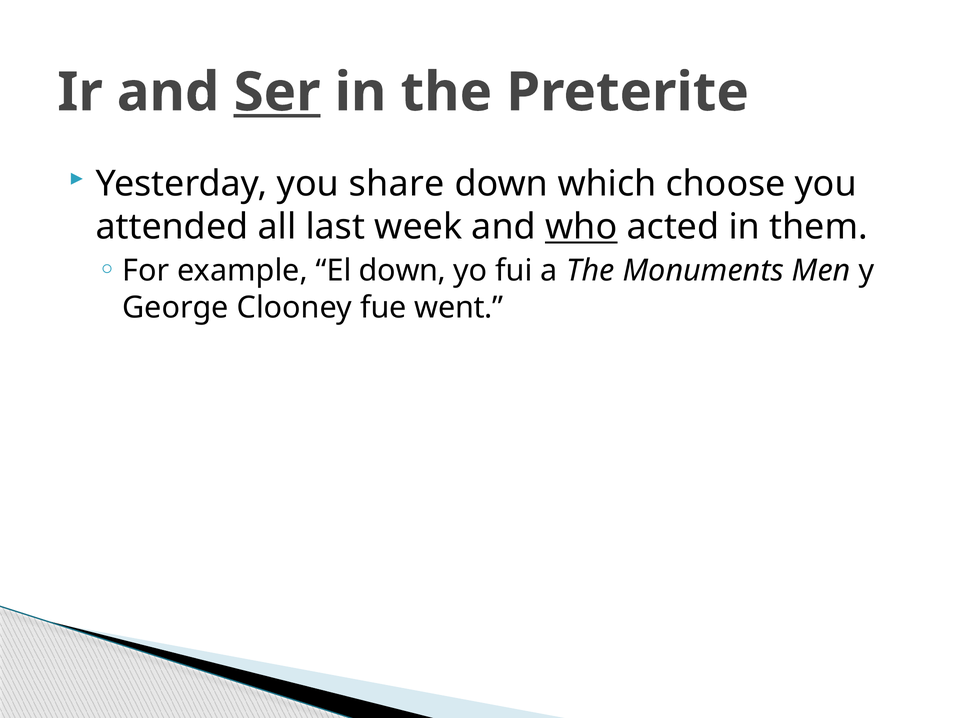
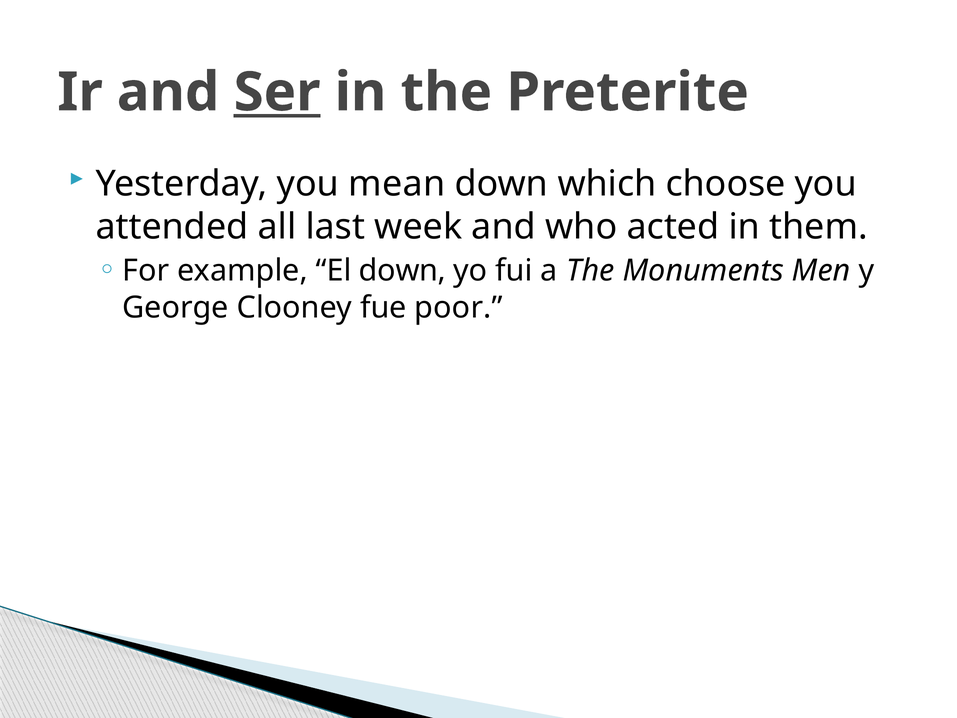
share: share -> mean (397, 184)
who underline: present -> none (581, 227)
went: went -> poor (459, 307)
